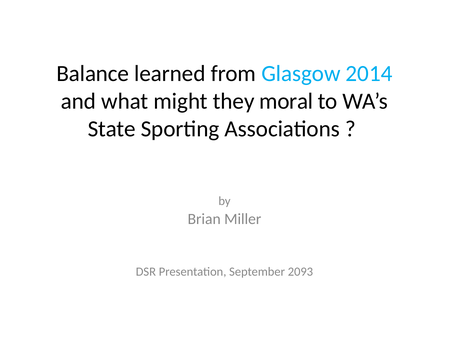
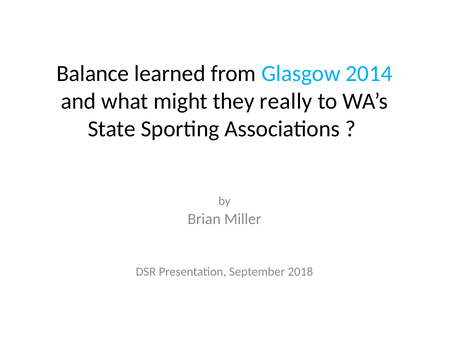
moral: moral -> really (286, 101)
2093: 2093 -> 2018 (300, 271)
